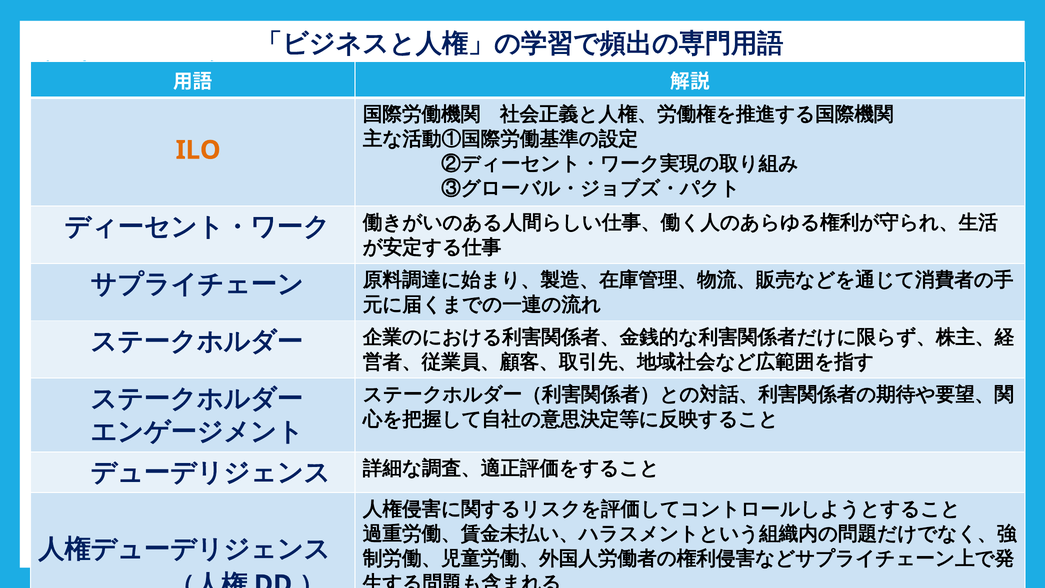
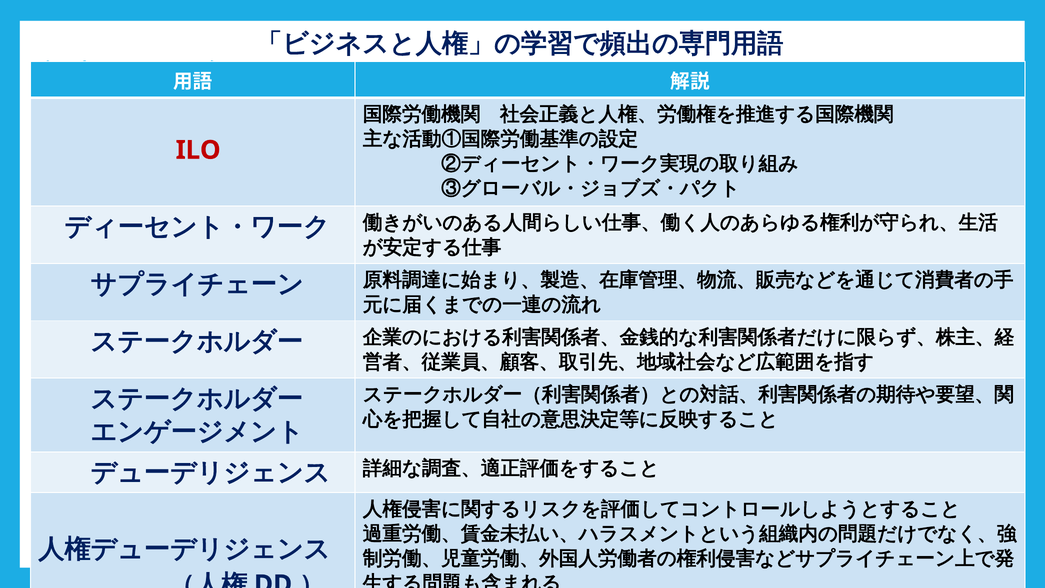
ILO colour: orange -> red (198, 150)
